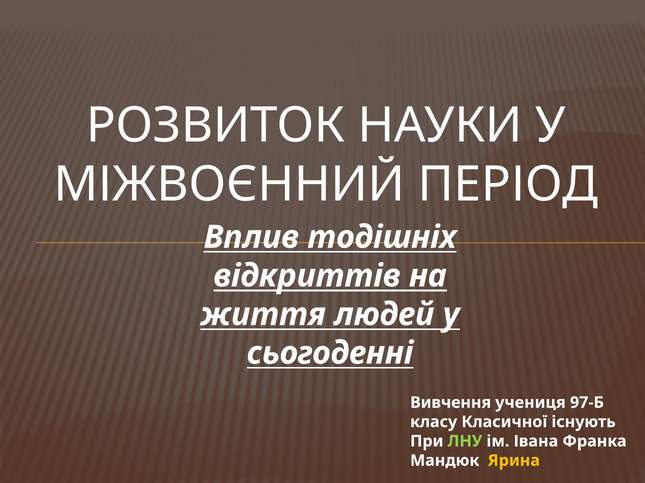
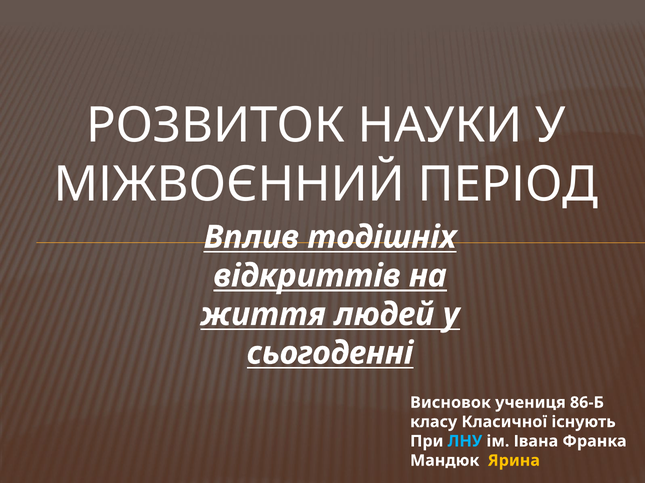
Вивчення: Вивчення -> Висновок (451, 403)
97-Б: 97-Б -> 86-Б (587, 403)
ЛНУ colour: light green -> light blue (465, 442)
